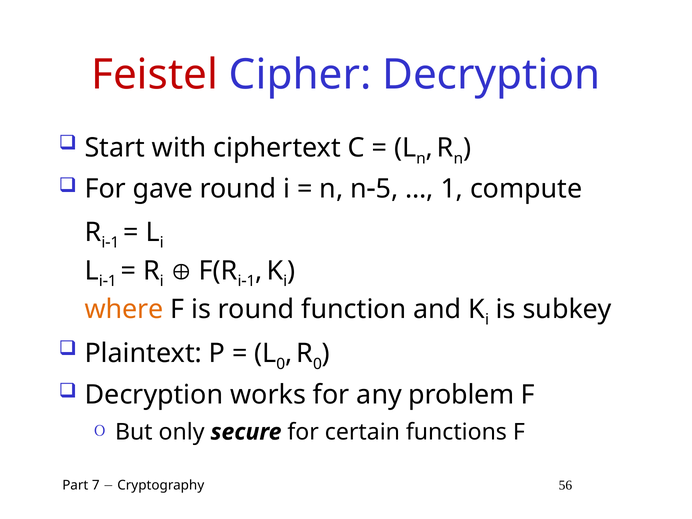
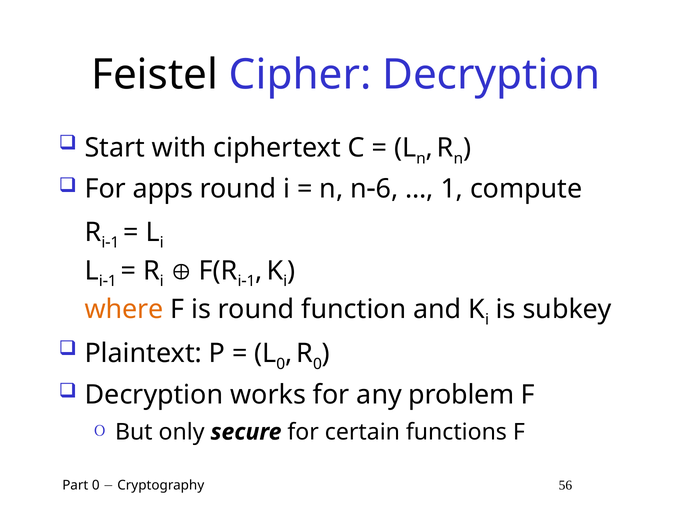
Feistel colour: red -> black (155, 75)
gave: gave -> apps (163, 189)
5: 5 -> 6 (387, 189)
Part 7: 7 -> 0 (96, 485)
